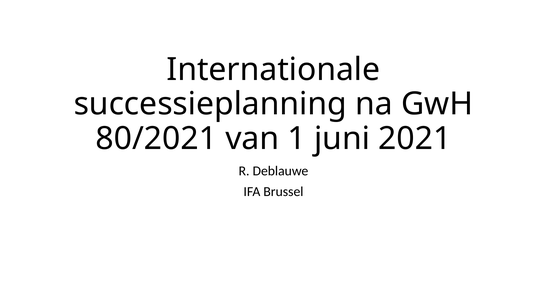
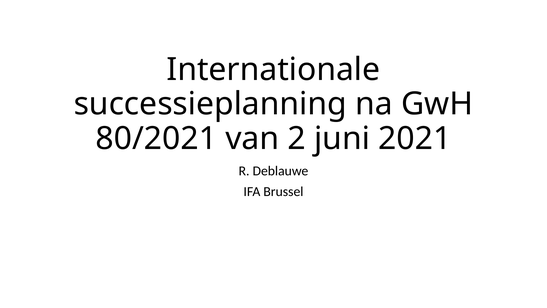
1: 1 -> 2 (297, 138)
